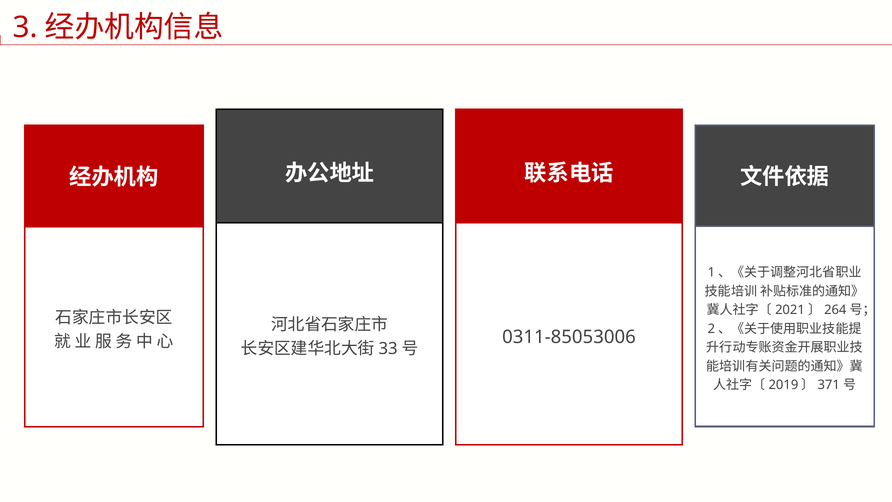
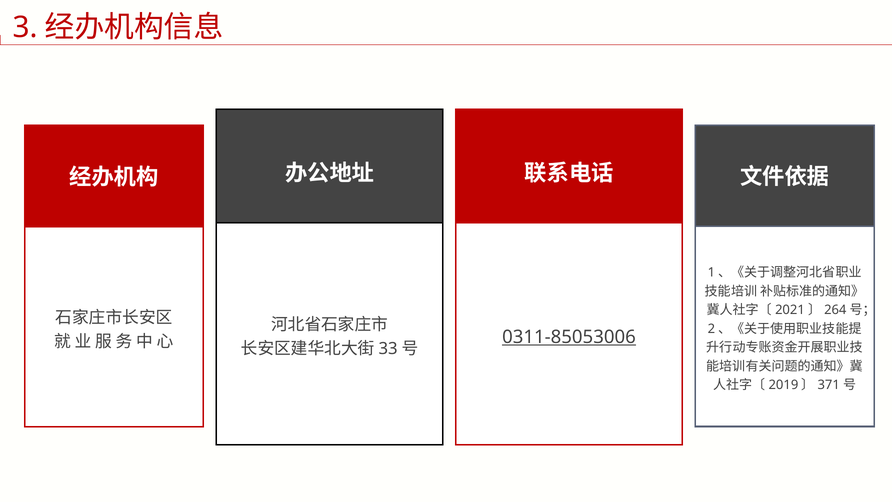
0311-85053006 underline: none -> present (569, 337)
